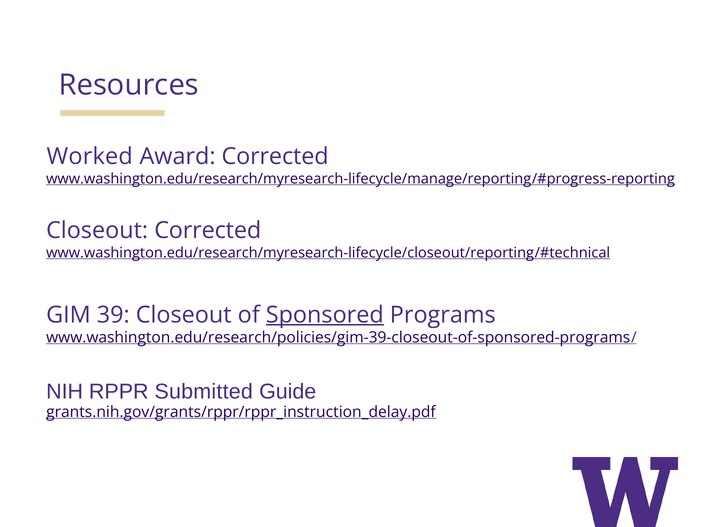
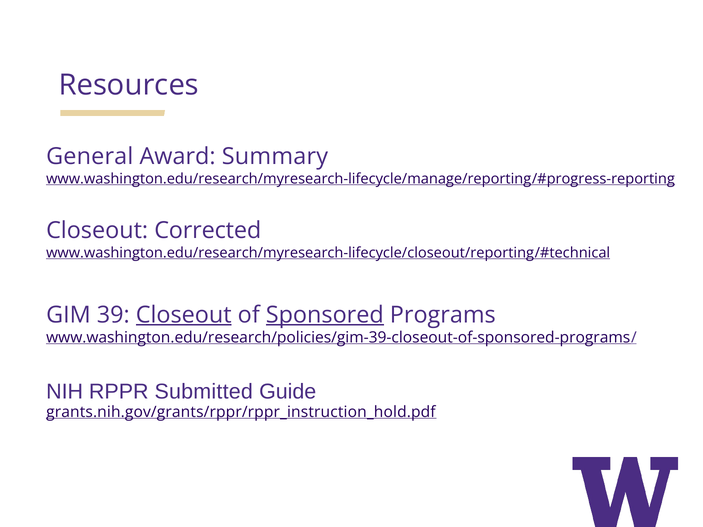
Worked: Worked -> General (90, 157)
Award Corrected: Corrected -> Summary (275, 157)
Closeout underline: none -> present (184, 315)
grants.nih.gov/grants/rppr/rppr_instruction_delay.pdf: grants.nih.gov/grants/rppr/rppr_instruction_delay.pdf -> grants.nih.gov/grants/rppr/rppr_instruction_hold.pdf (241, 412)
